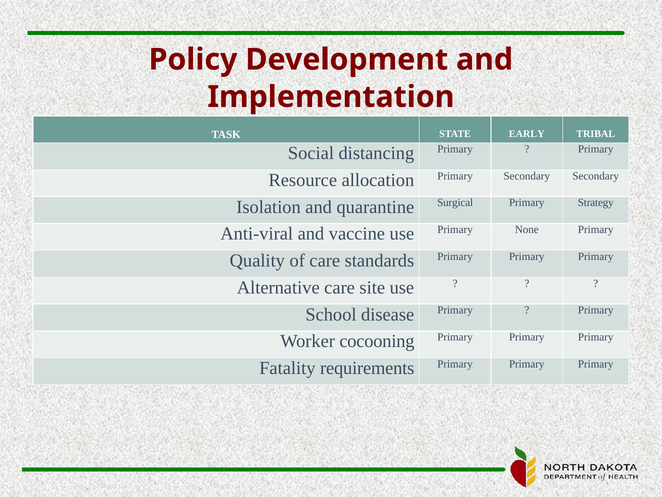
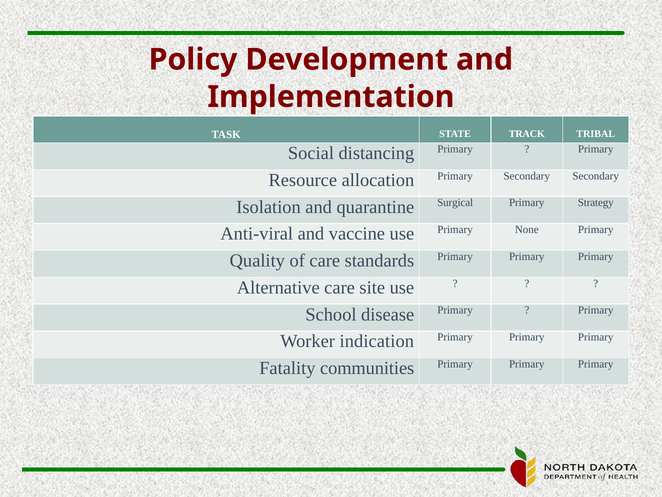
EARLY: EARLY -> TRACK (527, 134)
cocooning: cocooning -> indication (377, 341)
requirements: requirements -> communities (367, 368)
